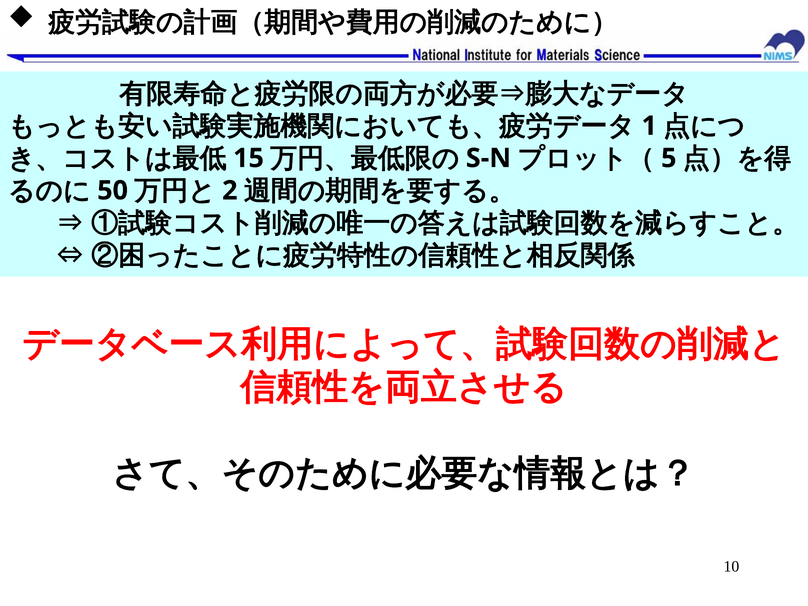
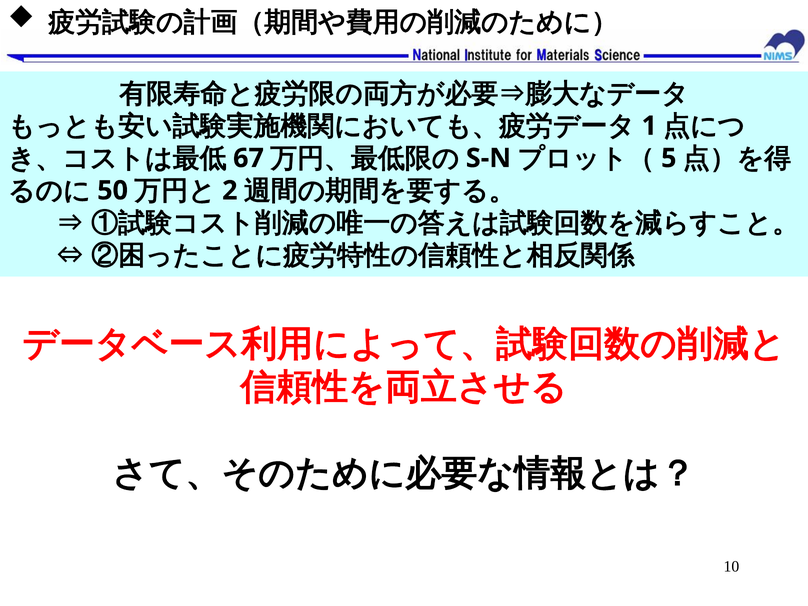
15: 15 -> 67 (249, 158)
